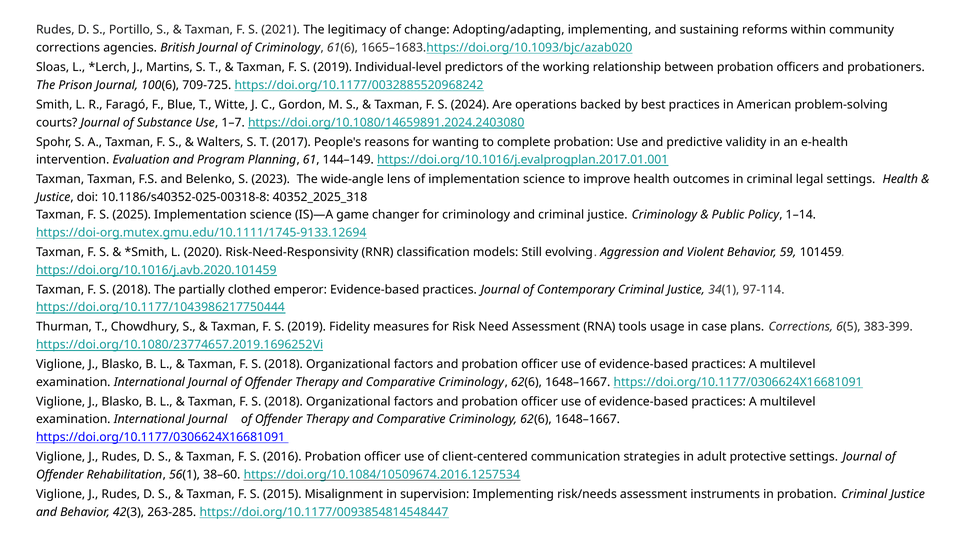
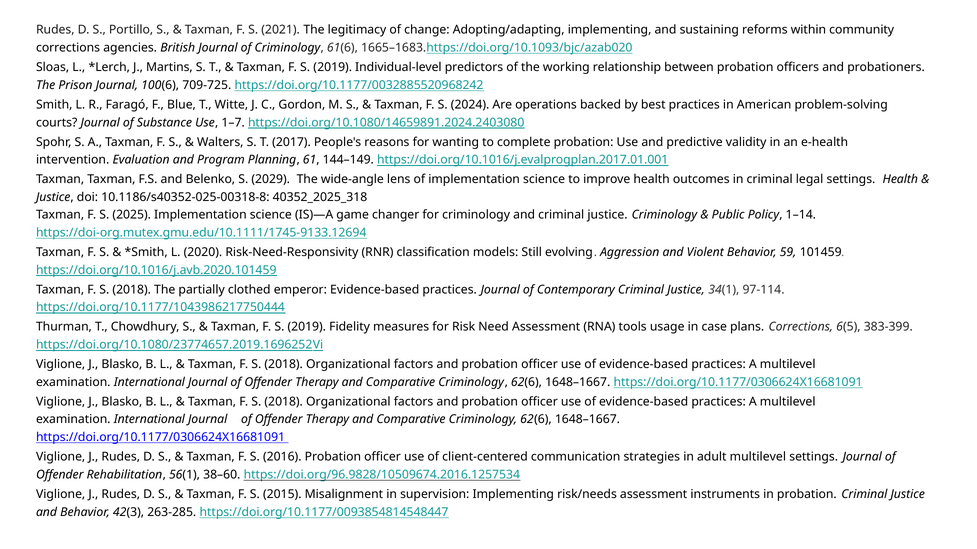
2023: 2023 -> 2029 (271, 180)
adult protective: protective -> multilevel (758, 457)
https://doi.org/10.1084/10509674.2016.1257534: https://doi.org/10.1084/10509674.2016.1257534 -> https://doi.org/96.9828/10509674.2016.1257534 (382, 475)
